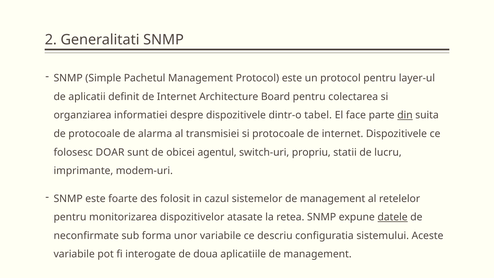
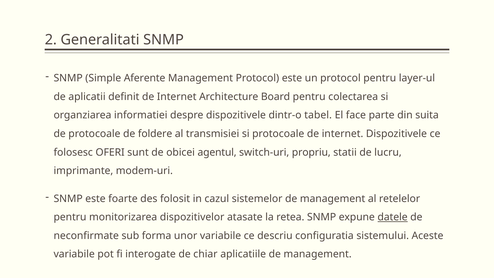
Pachetul: Pachetul -> Aferente (145, 78)
din underline: present -> none (405, 115)
alarma: alarma -> foldere (155, 134)
DOAR: DOAR -> OFERI (110, 152)
doua: doua -> chiar (205, 254)
